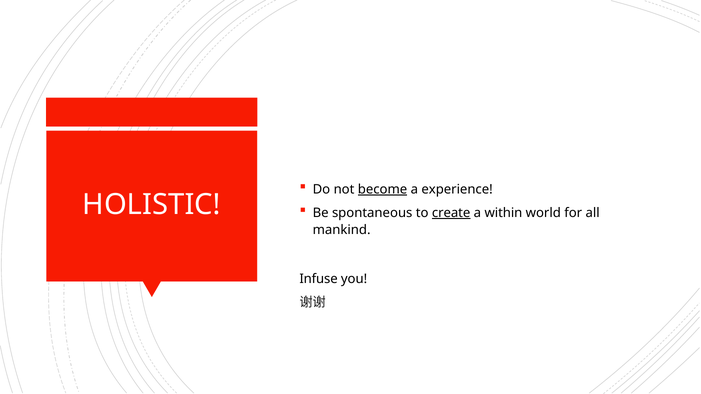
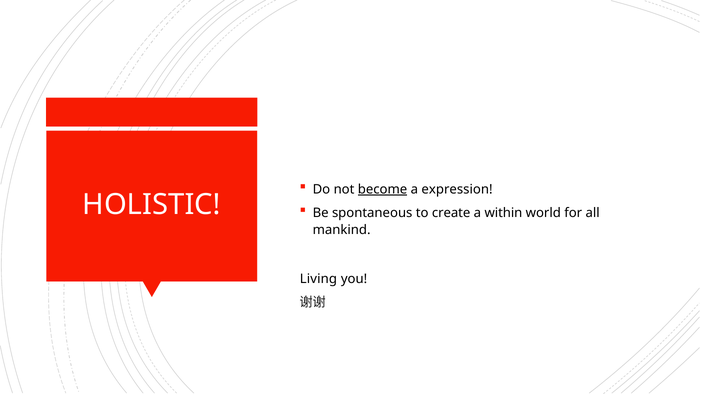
experience: experience -> expression (457, 190)
create underline: present -> none (451, 213)
Infuse: Infuse -> Living (318, 279)
